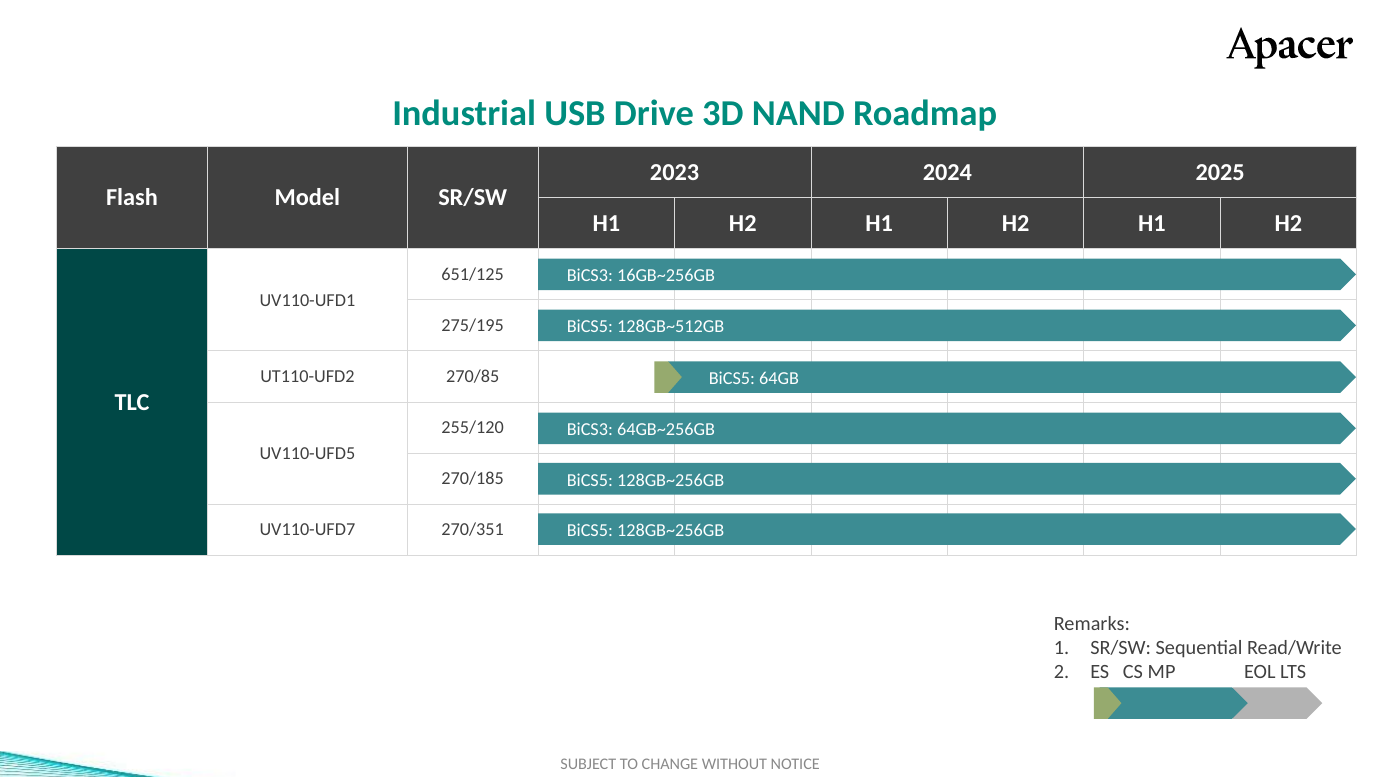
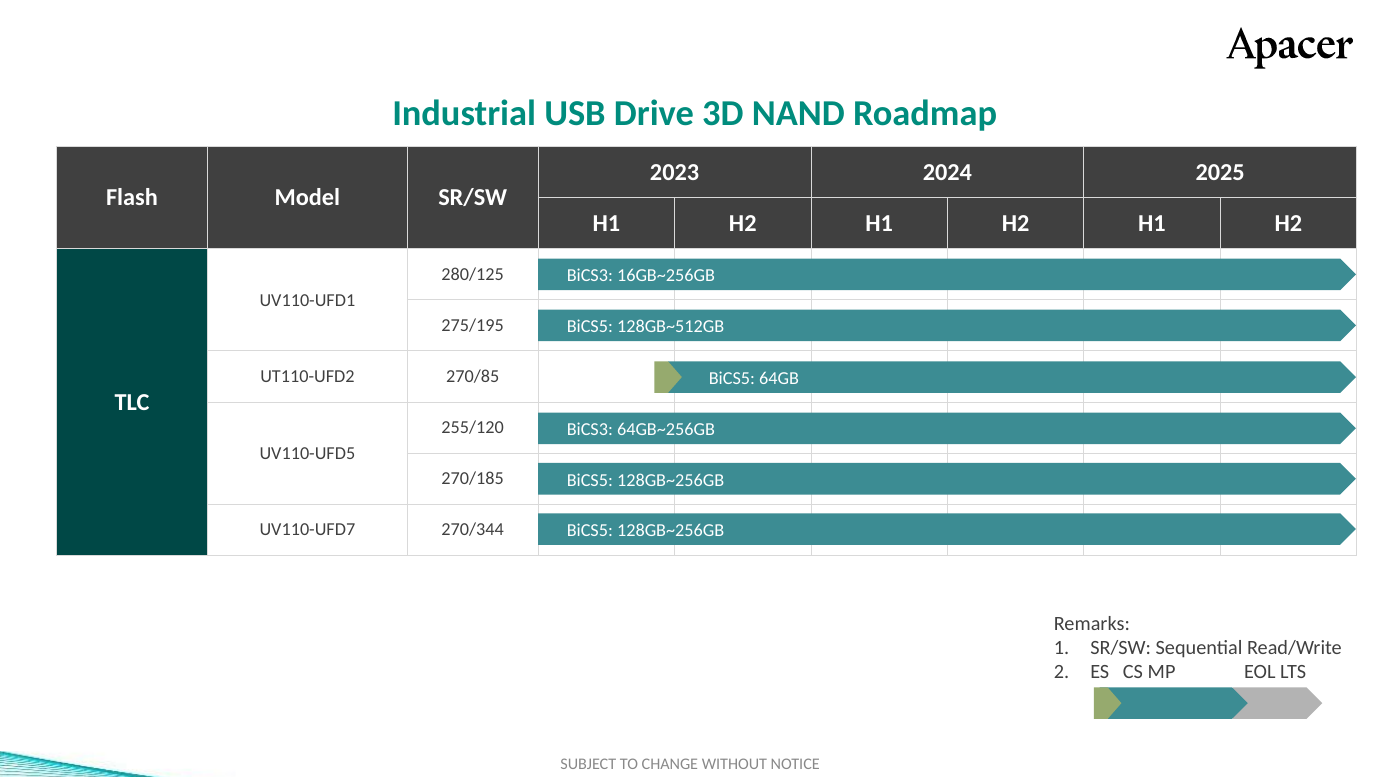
651/125: 651/125 -> 280/125 (473, 275)
270/351: 270/351 -> 270/344 (473, 530)
